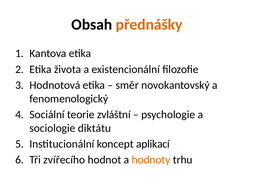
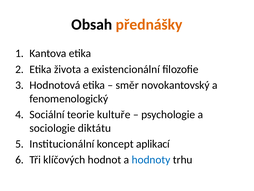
zvláštní: zvláštní -> kultuře (114, 114)
zvířecího: zvířecího -> klíčových (64, 159)
hodnoty colour: orange -> blue (151, 159)
